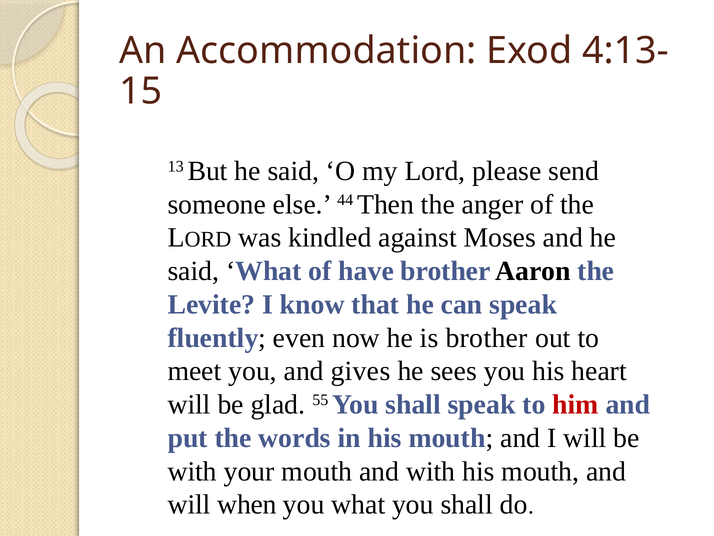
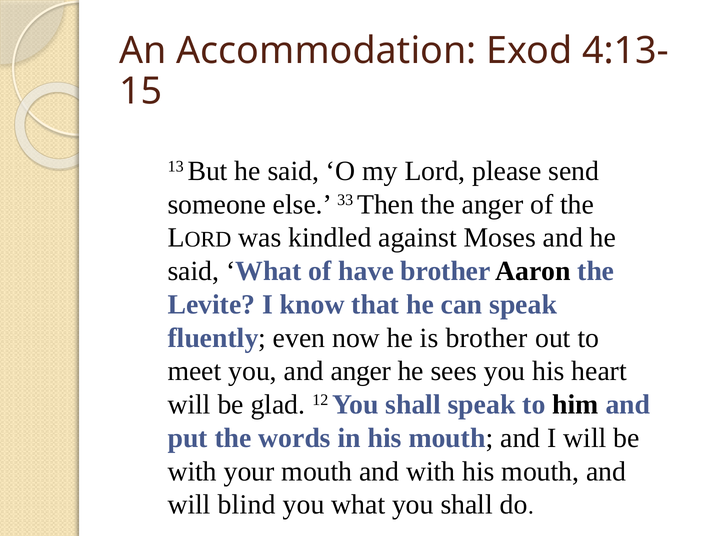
44: 44 -> 33 (345, 200)
and gives: gives -> anger (361, 371)
55: 55 -> 12 (320, 400)
him colour: red -> black (575, 404)
when: when -> blind (247, 504)
